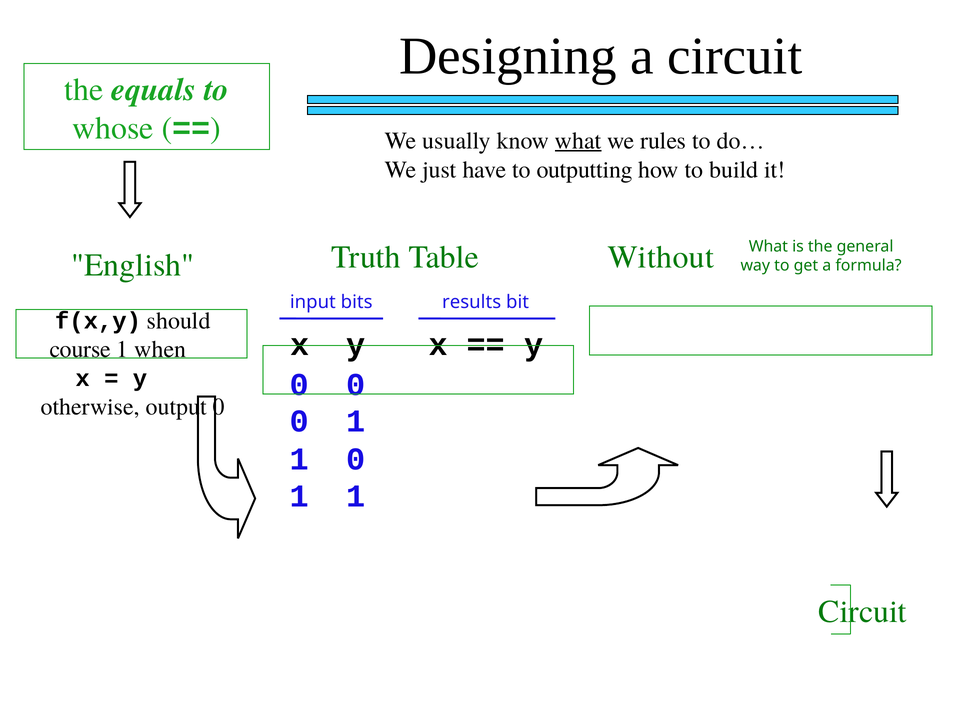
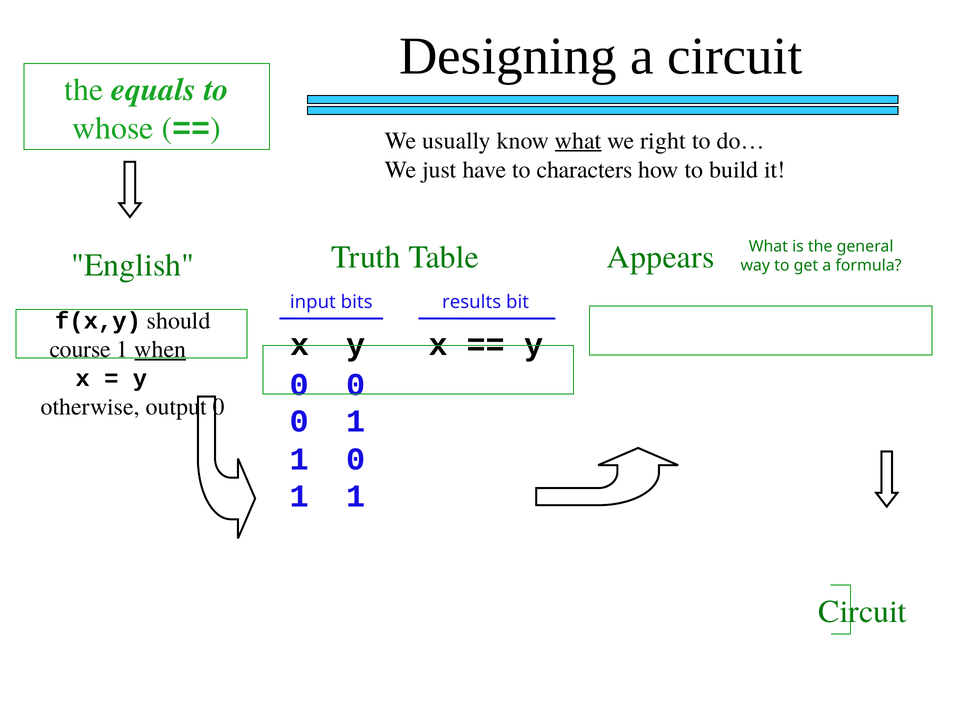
rules: rules -> right (663, 141)
outputting: outputting -> characters (585, 170)
Without: Without -> Appears (661, 257)
when underline: none -> present (160, 349)
